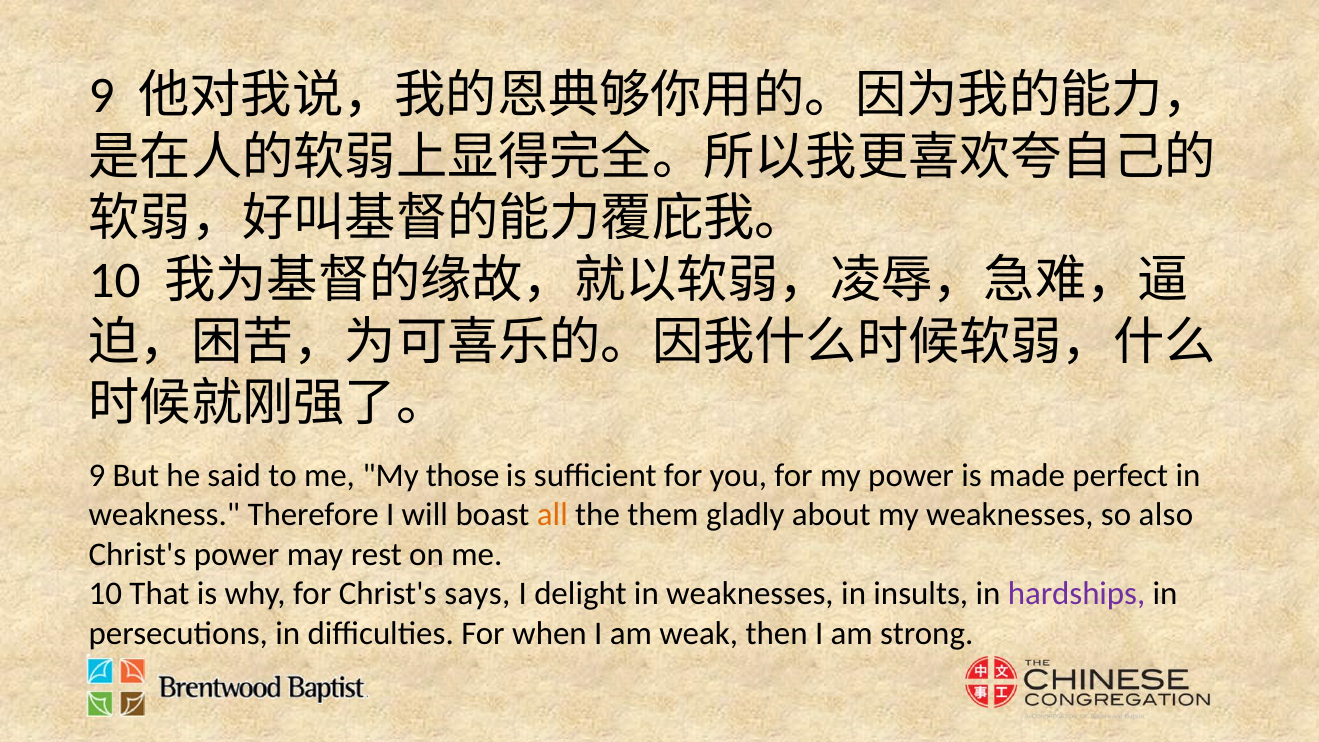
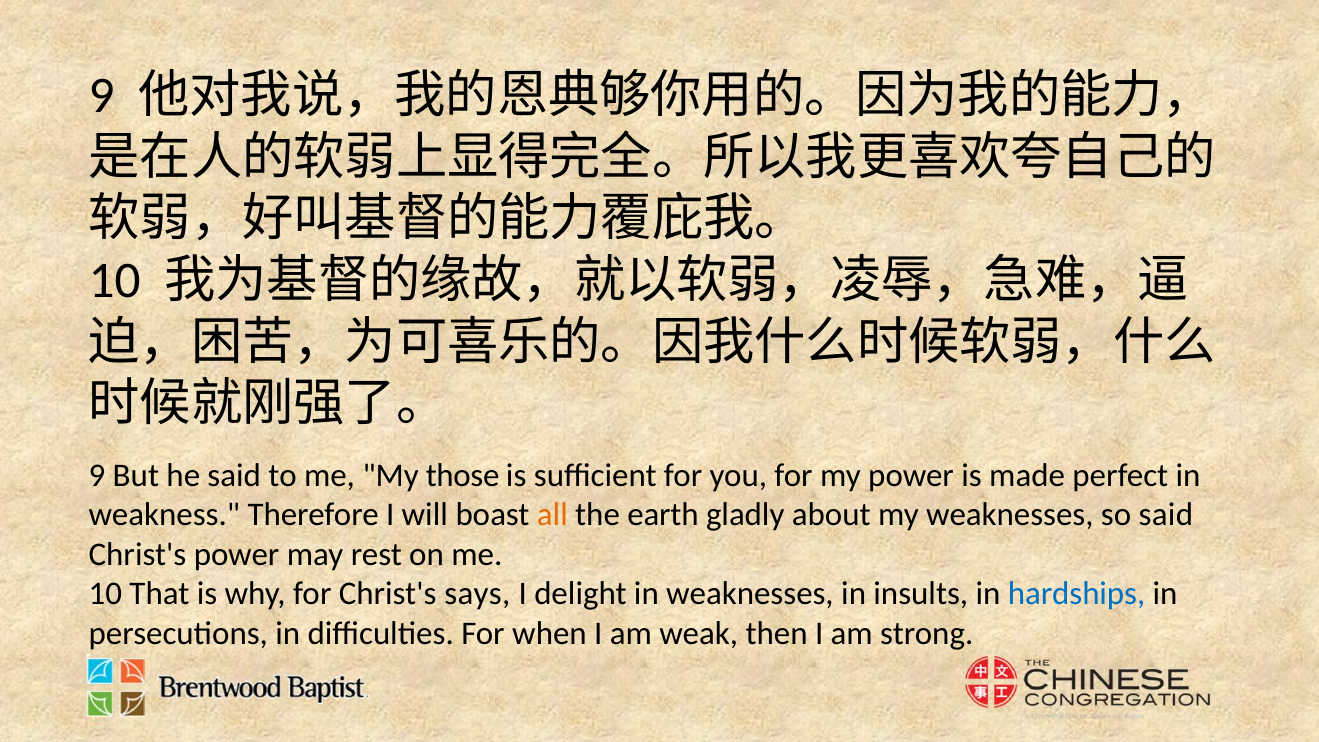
them: them -> earth (663, 515)
so also: also -> said (1166, 515)
hardships colour: purple -> blue (1077, 594)
